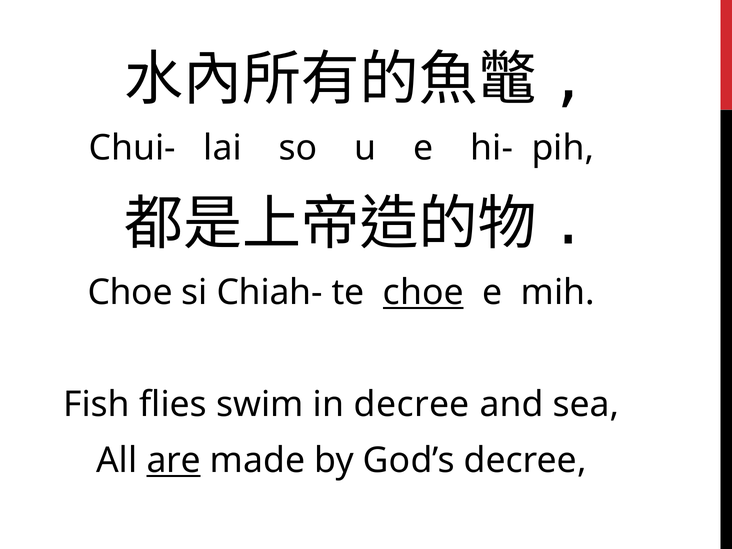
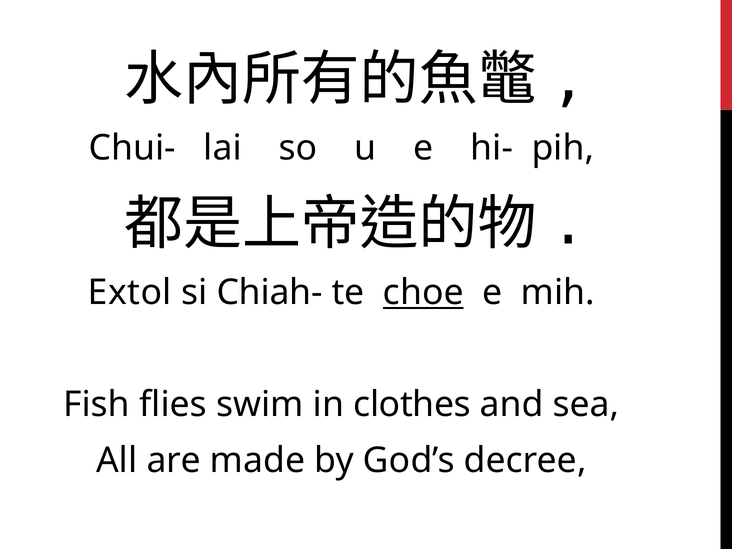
Choe: Choe -> Extol (130, 293)
in decree: decree -> clothes (412, 405)
are underline: present -> none (174, 461)
